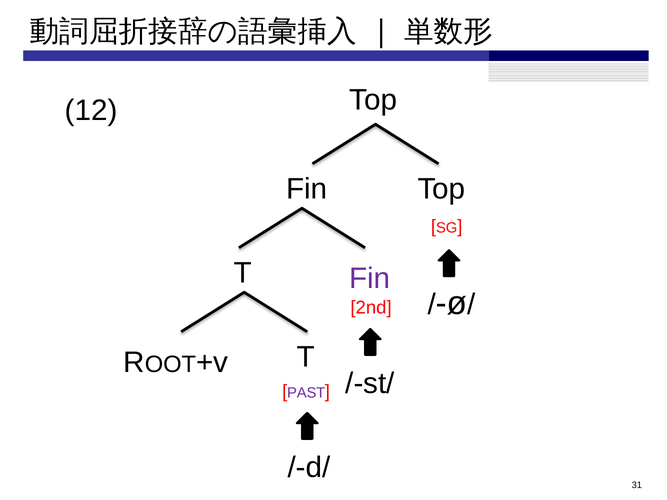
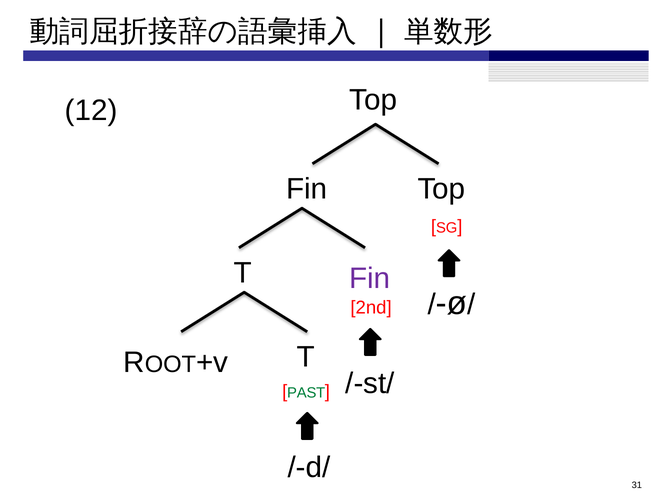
PAST colour: purple -> green (306, 393)
